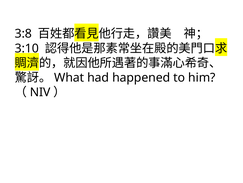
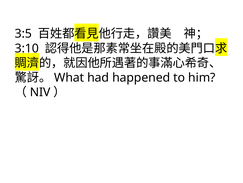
3:8: 3:8 -> 3:5 (23, 34)
